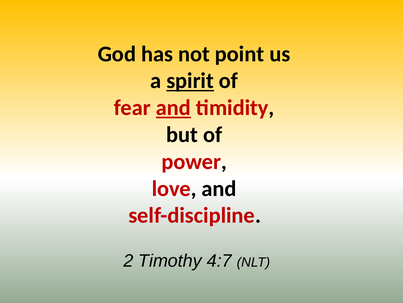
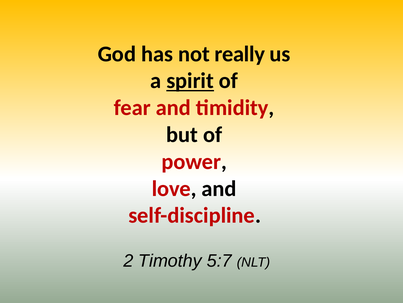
point: point -> really (240, 54)
and underline: present -> none (173, 108)
4:7: 4:7 -> 5:7 (219, 260)
